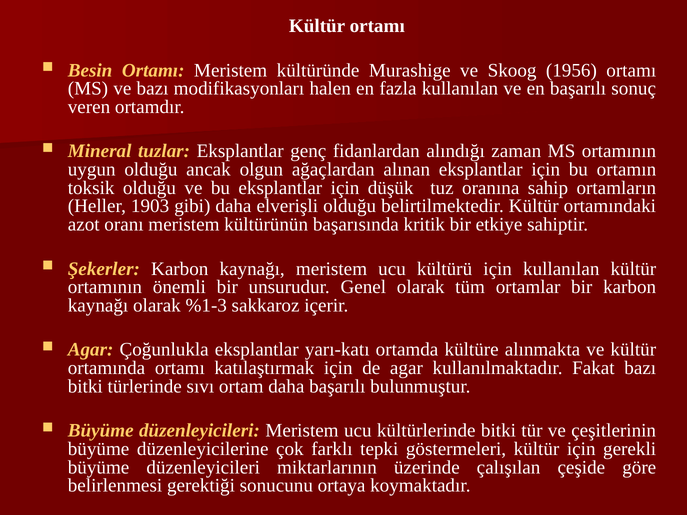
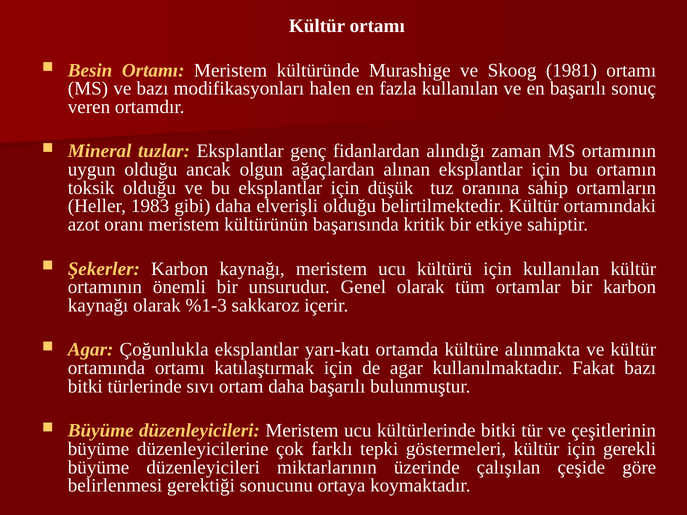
1956: 1956 -> 1981 (571, 70)
1903: 1903 -> 1983 (150, 206)
